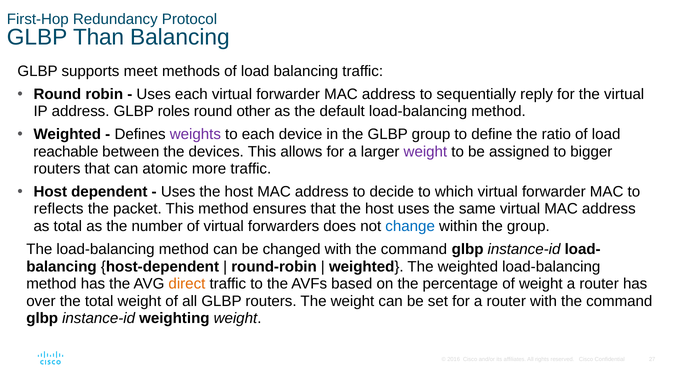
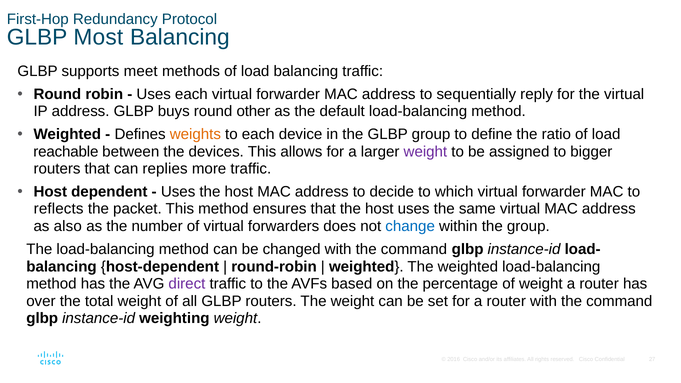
Than: Than -> Most (98, 37)
roles: roles -> buys (174, 111)
weights colour: purple -> orange (195, 134)
atomic: atomic -> replies (165, 169)
as total: total -> also (68, 226)
direct colour: orange -> purple (187, 284)
